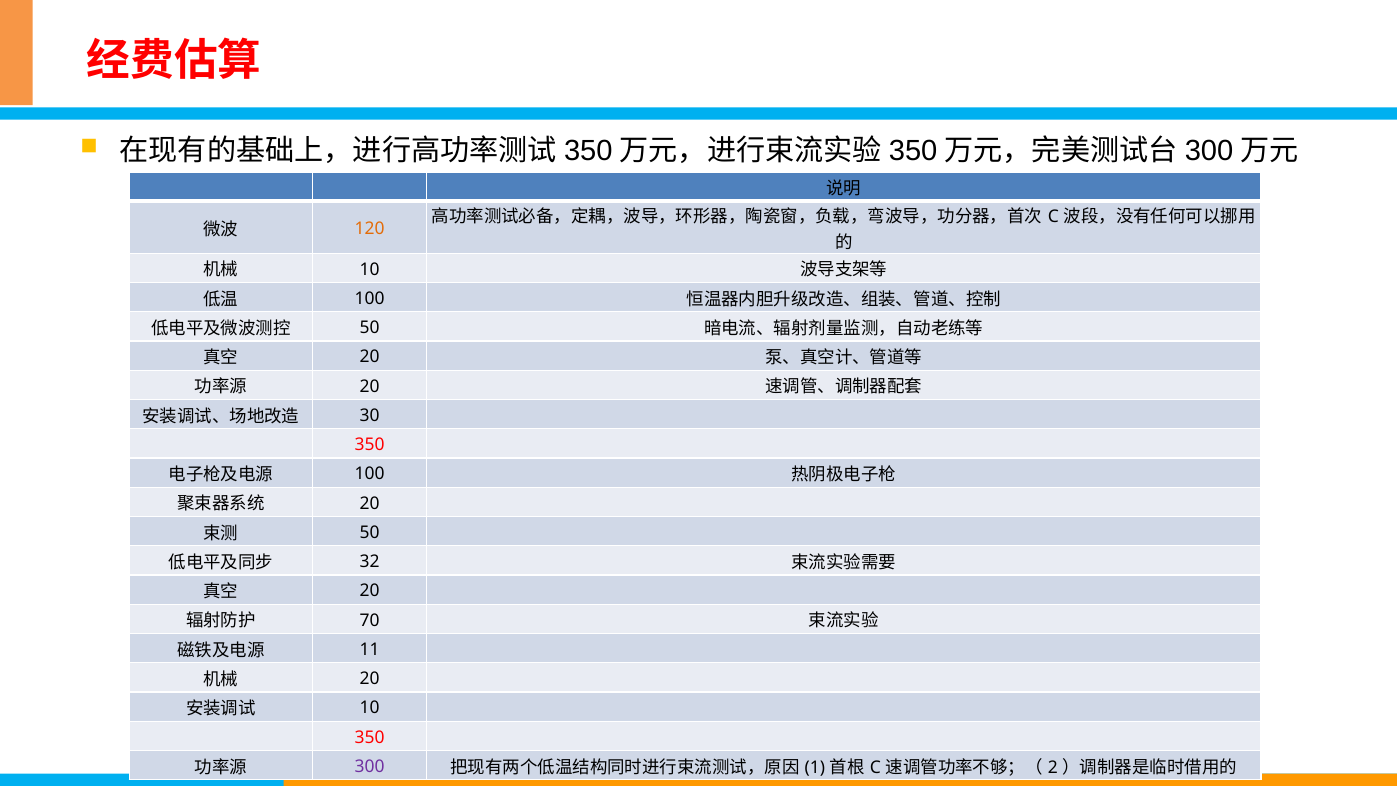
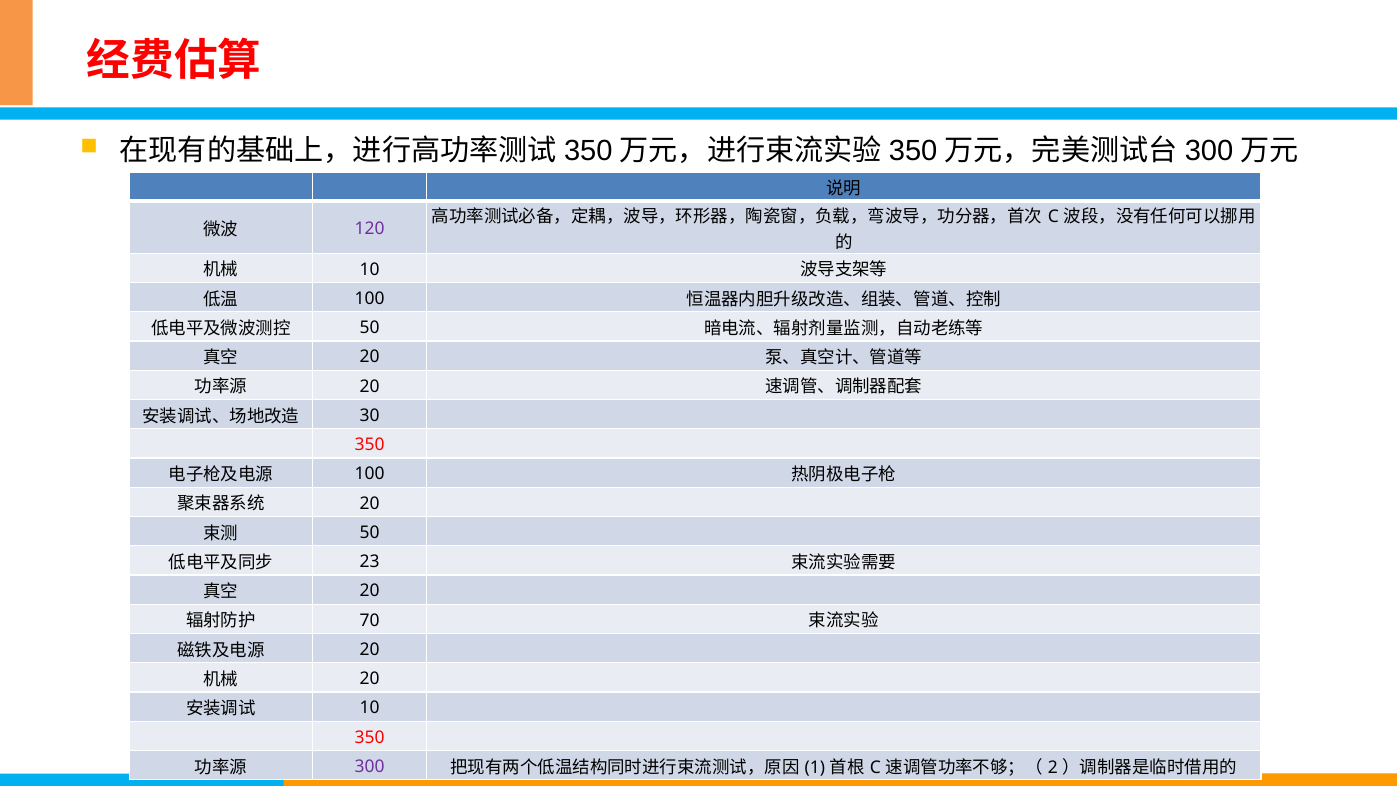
120 colour: orange -> purple (370, 229)
32: 32 -> 23 (370, 562)
11: 11 -> 20 (370, 649)
